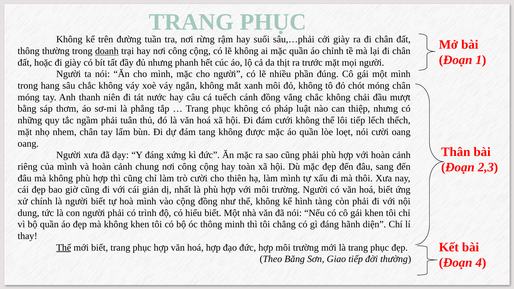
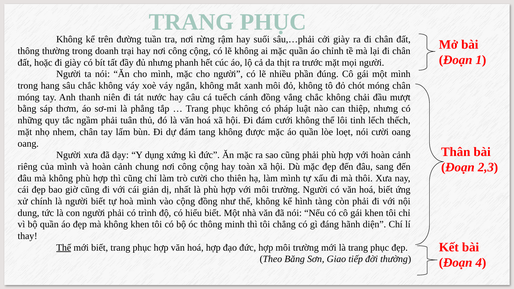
doanh underline: present -> none (107, 51)
lôi tiếp: tiếp -> tinh (358, 120)
Y đáng: đáng -> dụng (154, 155)
